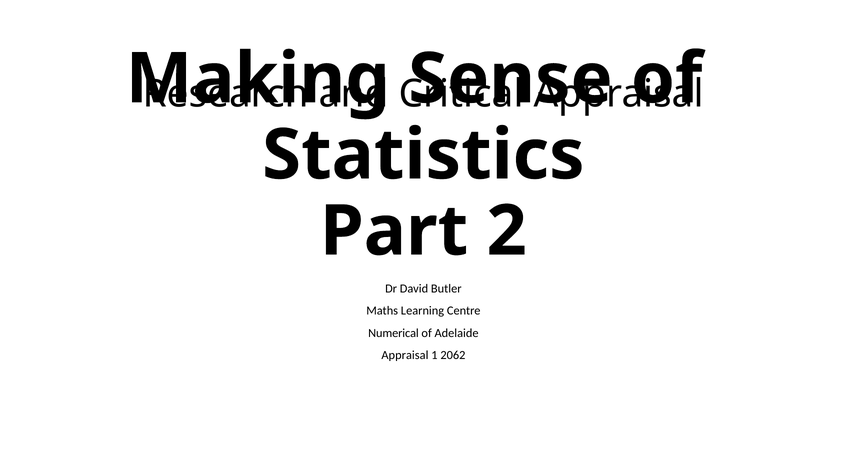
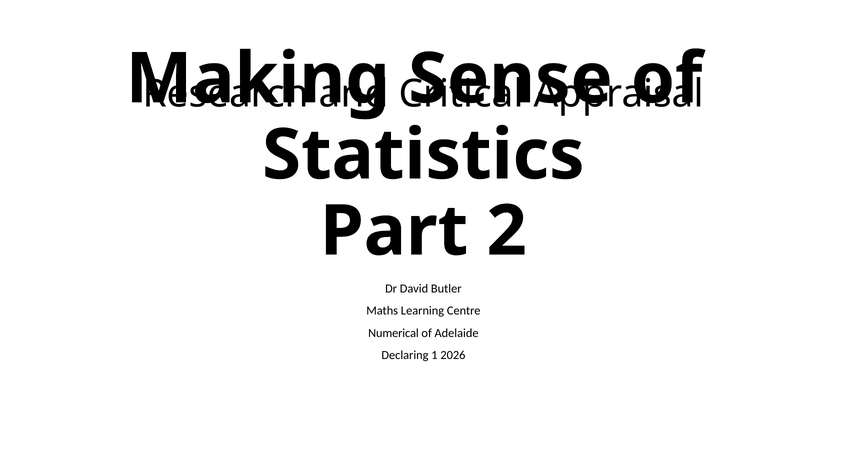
Appraisal: Appraisal -> Declaring (405, 356)
2062: 2062 -> 2026 (453, 356)
